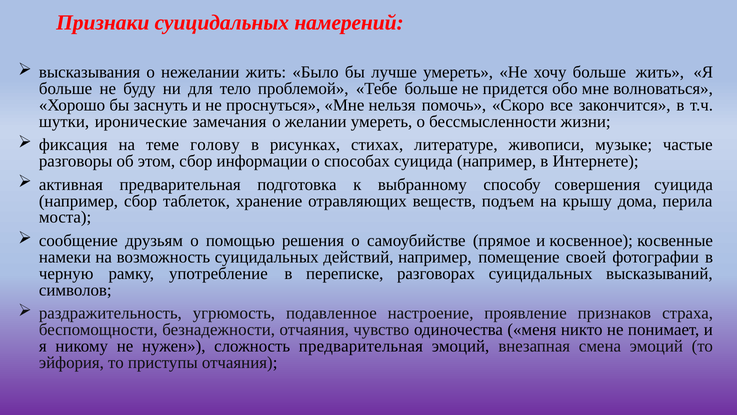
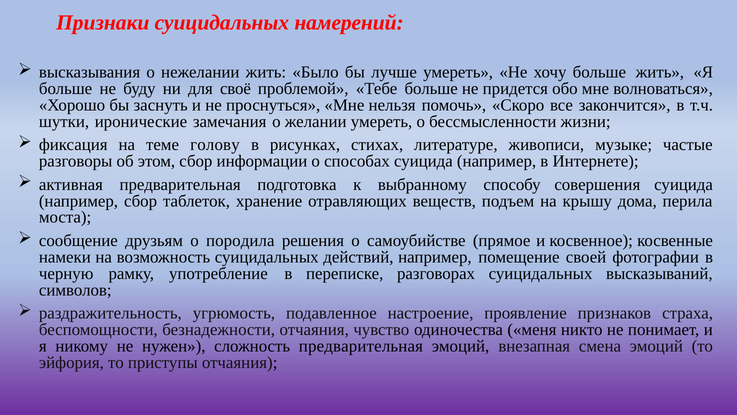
тело: тело -> своё (235, 89)
помощью: помощью -> породила (240, 240)
